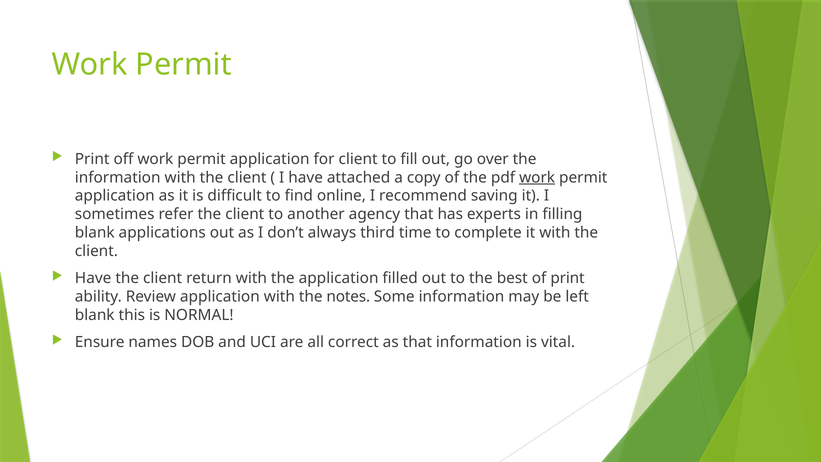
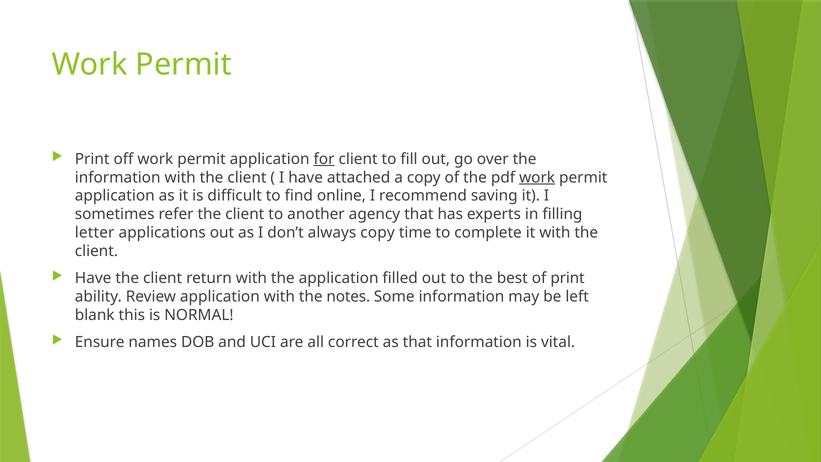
for underline: none -> present (324, 159)
blank: blank -> letter (95, 233)
always third: third -> copy (378, 233)
